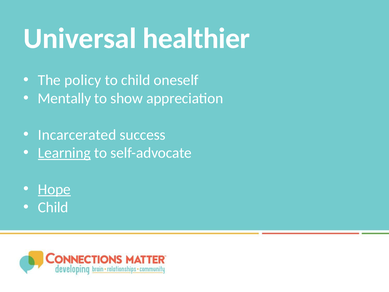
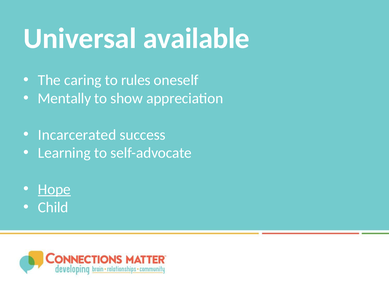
healthier: healthier -> available (196, 38)
policy: policy -> caring (83, 80)
to child: child -> rules (136, 80)
Learning underline: present -> none (64, 153)
